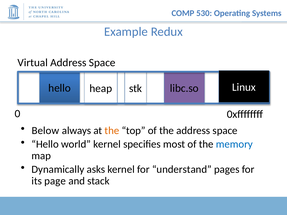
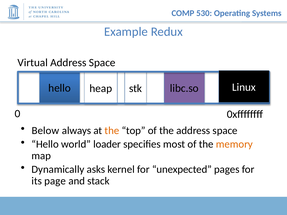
world kernel: kernel -> loader (107, 144)
memory colour: blue -> orange (234, 144)
understand: understand -> unexpected (182, 170)
